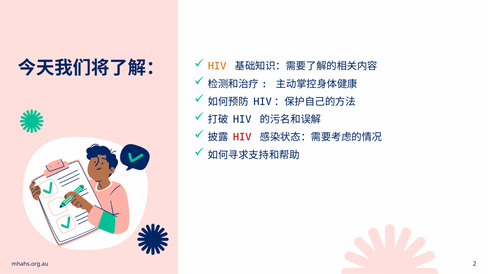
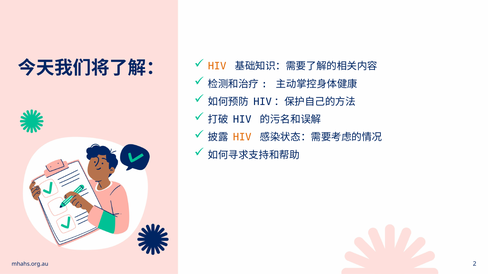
HIV colour: red -> orange (242, 138)
